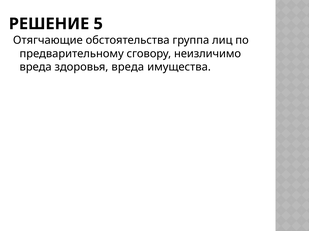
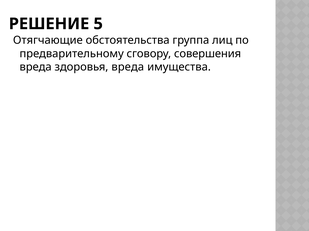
неизличимо: неизличимо -> совершения (208, 54)
